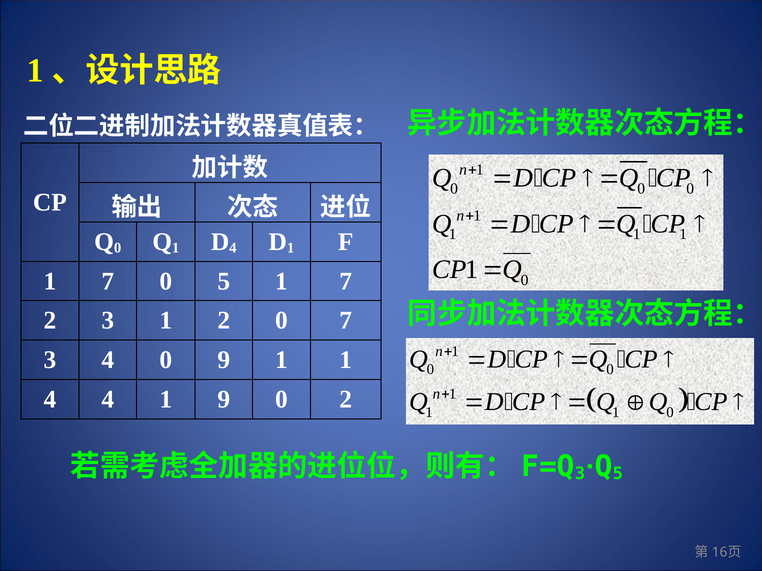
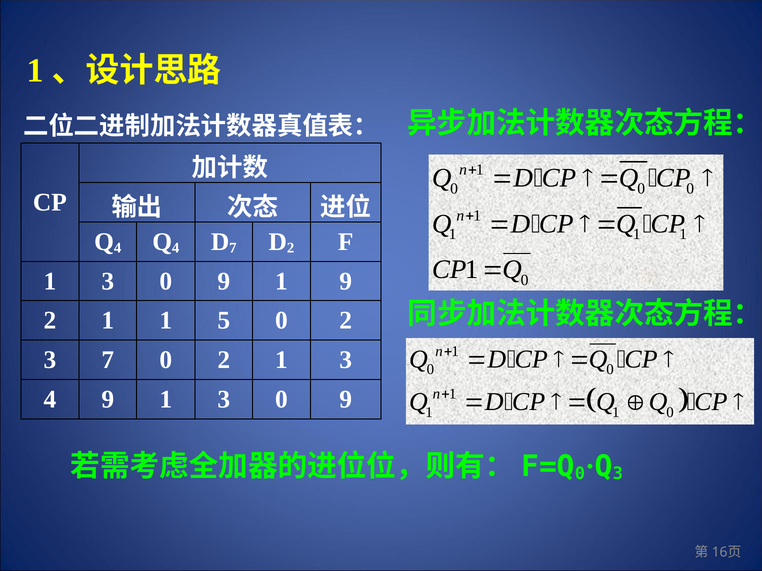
0: 0 -> 4 (118, 248)
1: 1 -> 4 (176, 248)
4: 4 -> 7 (233, 248)
1: 1 -> 2 (291, 248)
7: 7 -> 3 (108, 281)
5: 5 -> 9 (224, 281)
7: 7 -> 9 (346, 281)
3: 3 -> 1 (108, 321)
1 2: 2 -> 5 (224, 321)
7: 7 -> 2 (346, 321)
3 4: 4 -> 7 (108, 360)
9: 9 -> 2 (224, 360)
1: 1 -> 3 (346, 360)
4 4: 4 -> 9 (108, 400)
9: 9 -> 3 (224, 400)
2: 2 -> 9 (346, 400)
3: 3 -> 0 (580, 474)
5: 5 -> 3 (618, 474)
